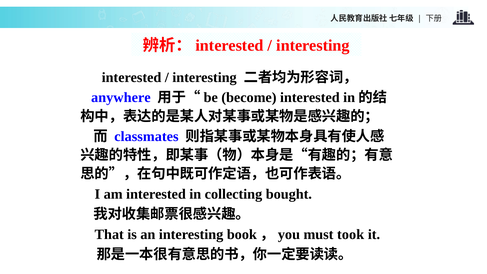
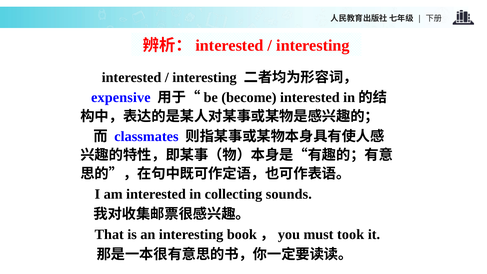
anywhere: anywhere -> expensive (121, 98)
bought: bought -> sounds (289, 194)
